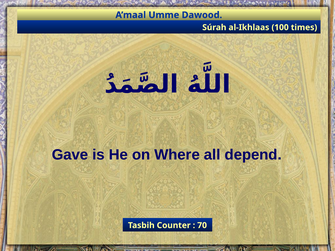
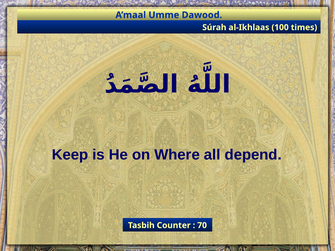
Gave: Gave -> Keep (70, 155)
